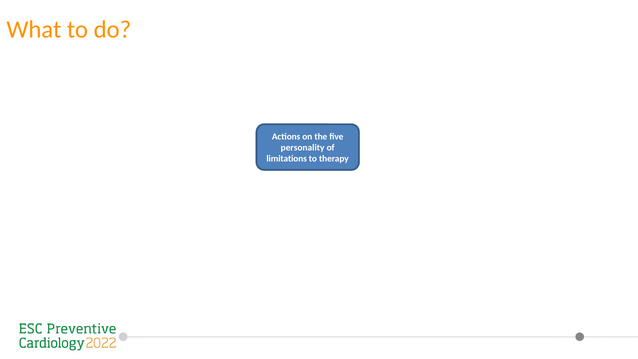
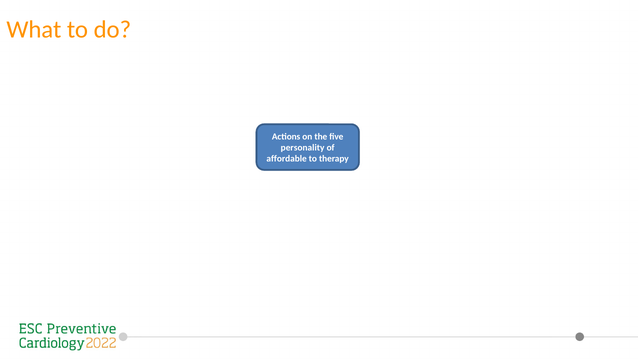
limitations: limitations -> affordable (287, 159)
